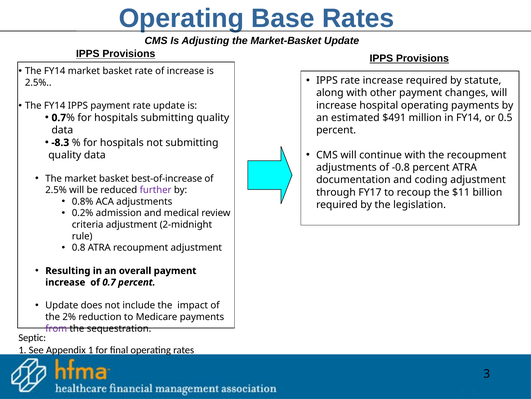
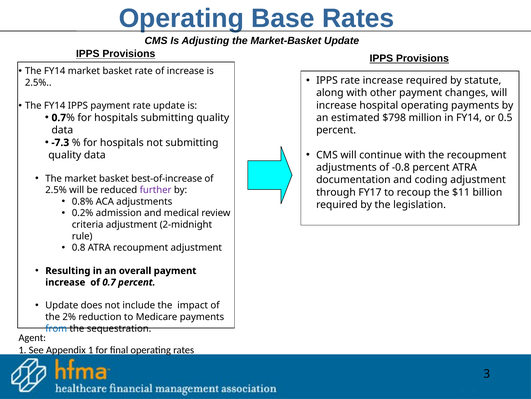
$491: $491 -> $798 (394, 118)
-8.3: -8.3 -> -7.3 (60, 142)
from colour: purple -> blue (56, 328)
Septic: Septic -> Agent (32, 337)
